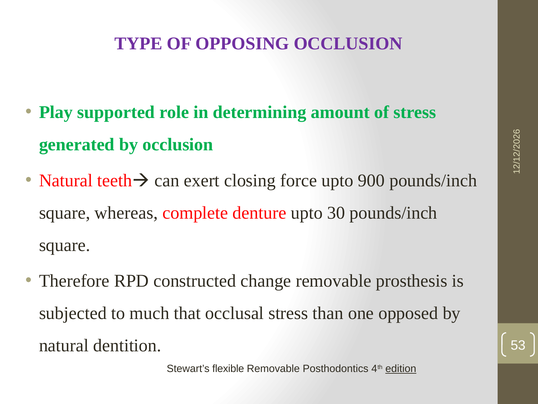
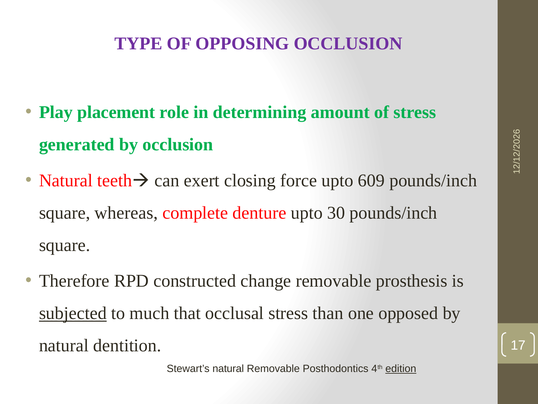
supported: supported -> placement (116, 112)
900: 900 -> 609 (371, 180)
subjected underline: none -> present (73, 313)
53: 53 -> 17 (518, 345)
Stewart’s flexible: flexible -> natural (228, 368)
